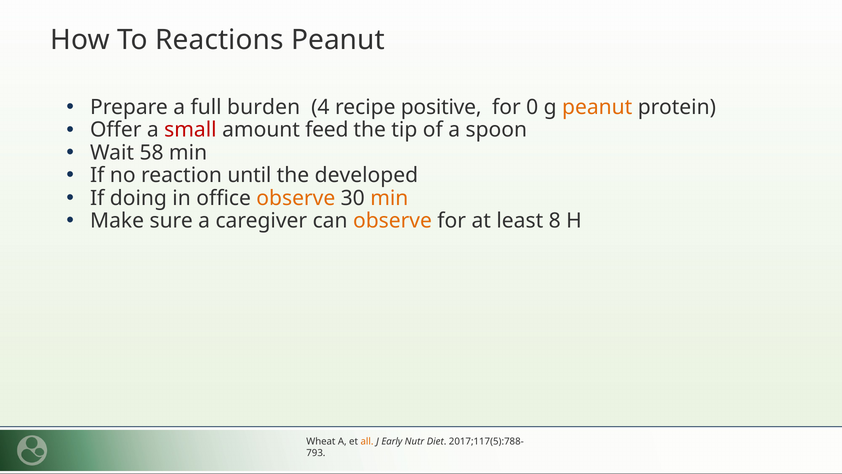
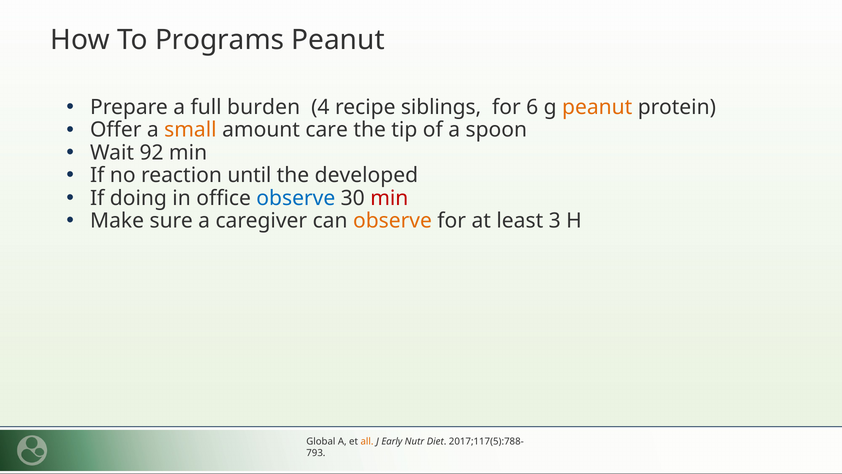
Reactions: Reactions -> Programs (220, 40)
positive: positive -> siblings (441, 107)
0: 0 -> 6 (532, 107)
small colour: red -> orange (190, 130)
feed: feed -> care (327, 130)
58: 58 -> 92 (152, 153)
observe colour: orange -> blue (296, 198)
min colour: orange -> red (389, 198)
8: 8 -> 3 (555, 221)
Wheat: Wheat -> Global (321, 441)
